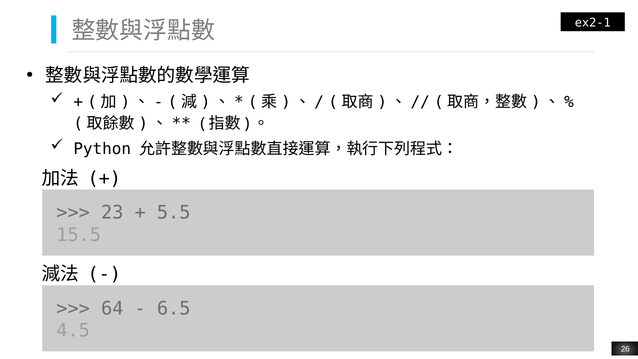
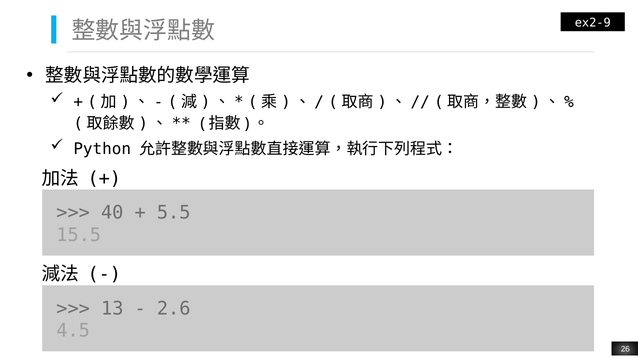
ex2-1: ex2-1 -> ex2-9 (593, 23)
23: 23 -> 40 (112, 213)
64: 64 -> 13 (112, 308)
6.5: 6.5 -> 2.6 (174, 308)
